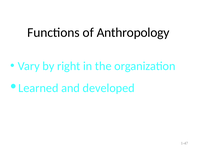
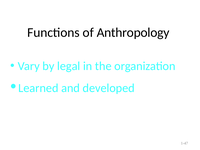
right: right -> legal (69, 66)
